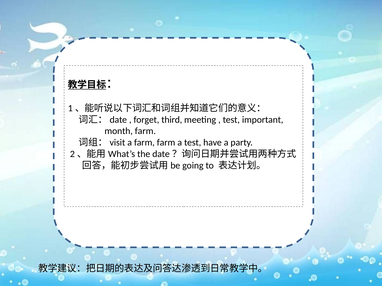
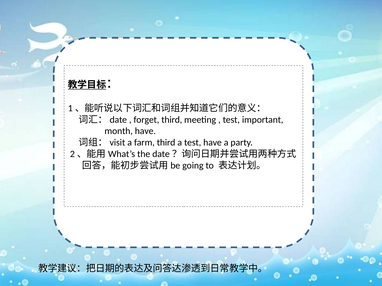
month farm: farm -> have (145, 131)
farm farm: farm -> third (166, 143)
